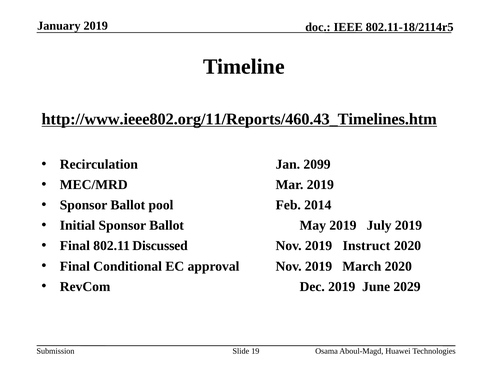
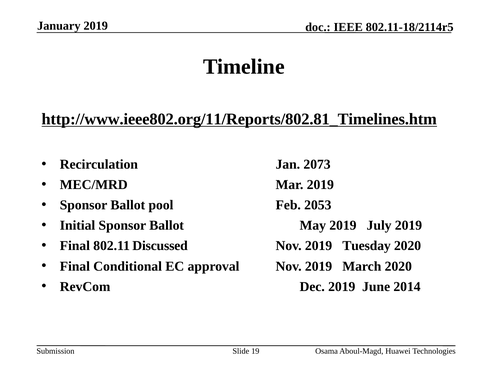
http://www.ieee802.org/11/Reports/460.43_Timelines.htm: http://www.ieee802.org/11/Reports/460.43_Timelines.htm -> http://www.ieee802.org/11/Reports/802.81_Timelines.htm (239, 119)
2099: 2099 -> 2073 (317, 164)
2014: 2014 -> 2053 (318, 205)
Instruct: Instruct -> Tuesday (367, 246)
2029: 2029 -> 2014 (407, 287)
